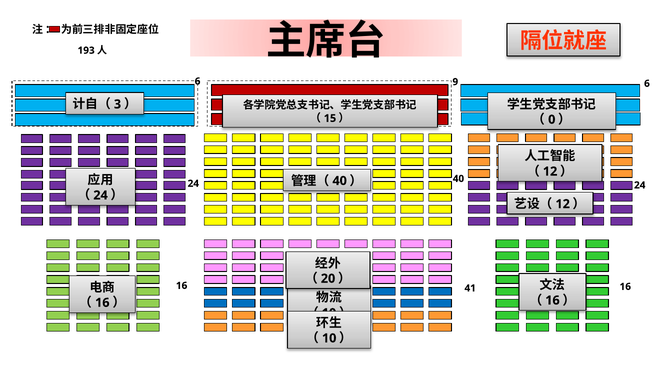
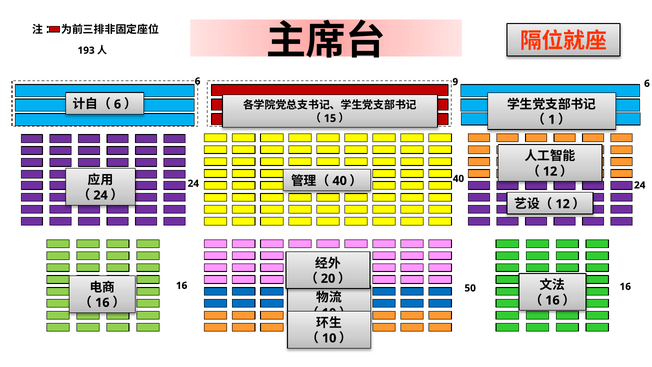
3: 3 -> 6 (118, 104)
0: 0 -> 1 (552, 119)
41: 41 -> 50 (470, 288)
